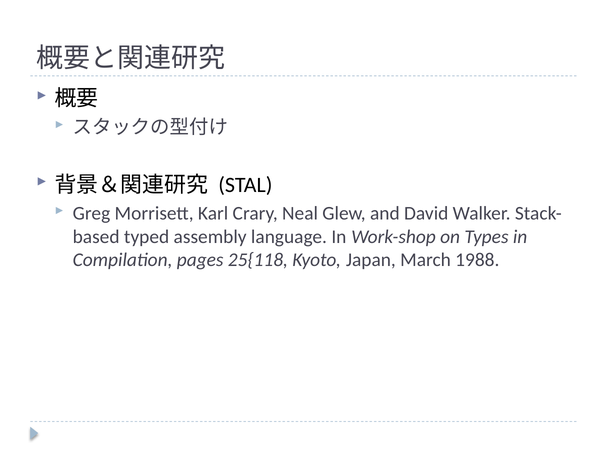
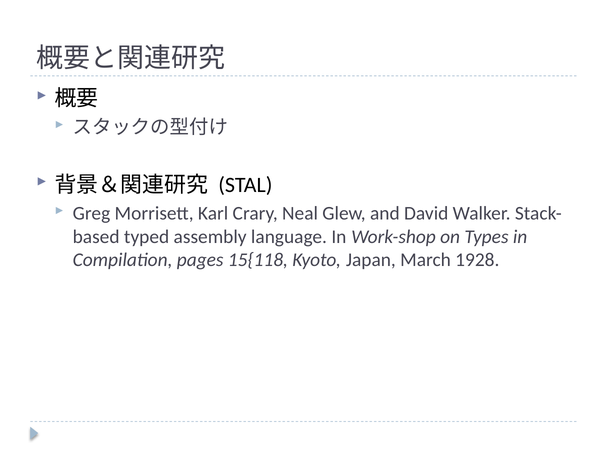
25{118: 25{118 -> 15{118 (258, 260)
1988: 1988 -> 1928 (477, 260)
